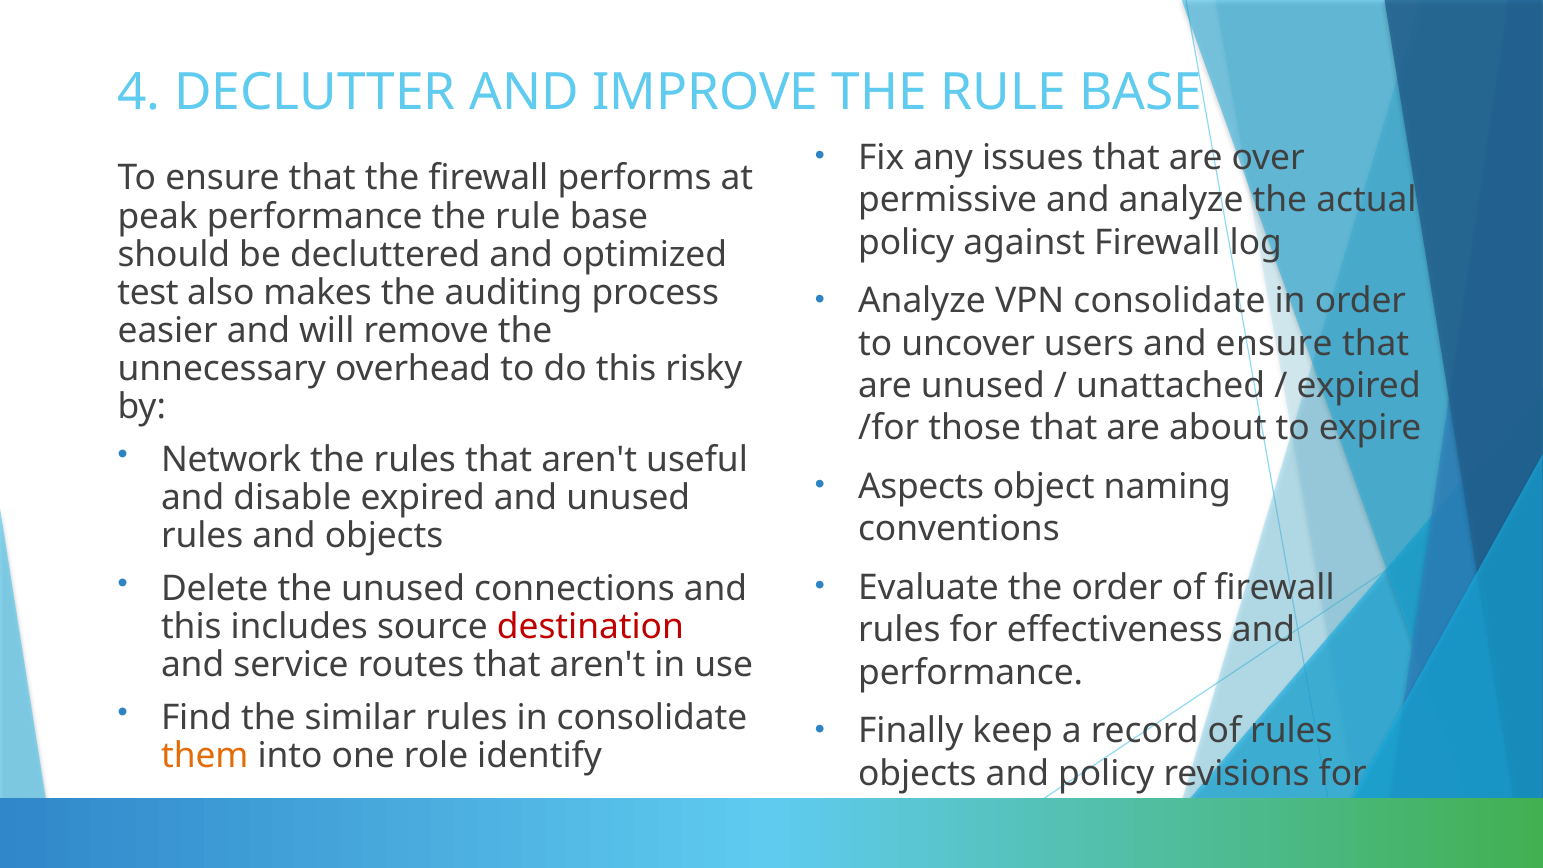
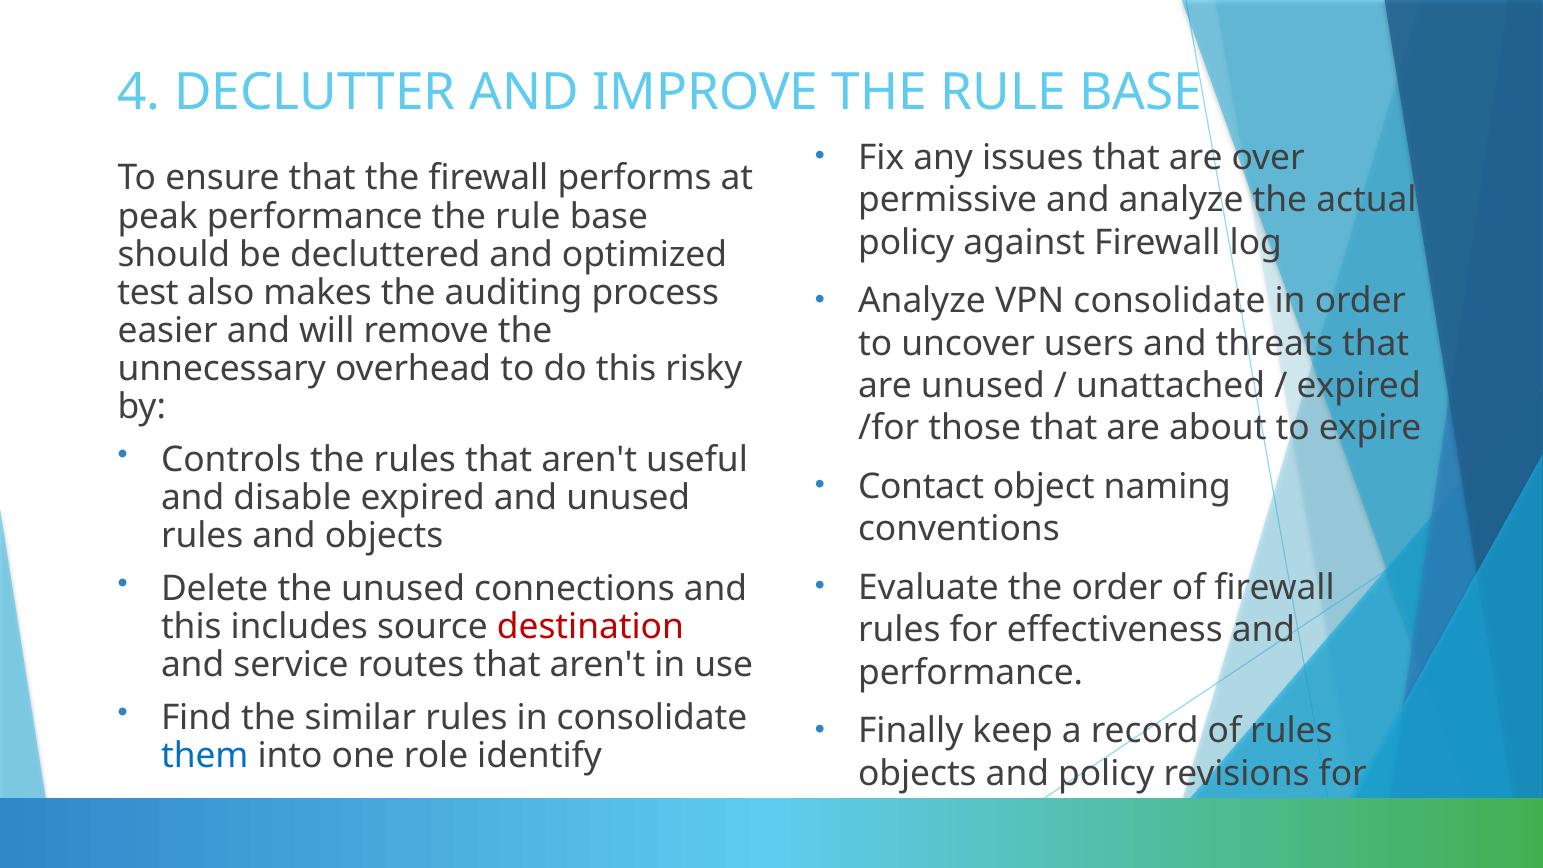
and ensure: ensure -> threats (1274, 343)
Network: Network -> Controls (231, 460)
Aspects: Aspects -> Contact (921, 487)
them colour: orange -> blue (205, 756)
